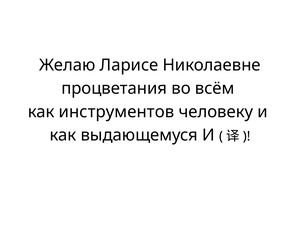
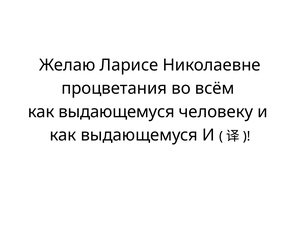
инструментов: инструментов -> выдающемуся (117, 112)
